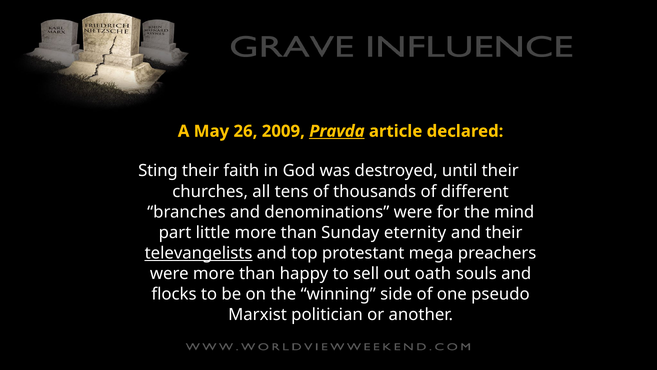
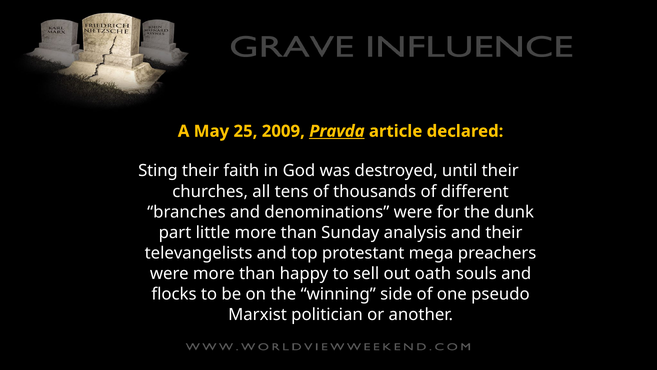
26: 26 -> 25 (245, 131)
mind: mind -> dunk (514, 212)
eternity: eternity -> analysis (415, 232)
televangelists underline: present -> none (199, 253)
